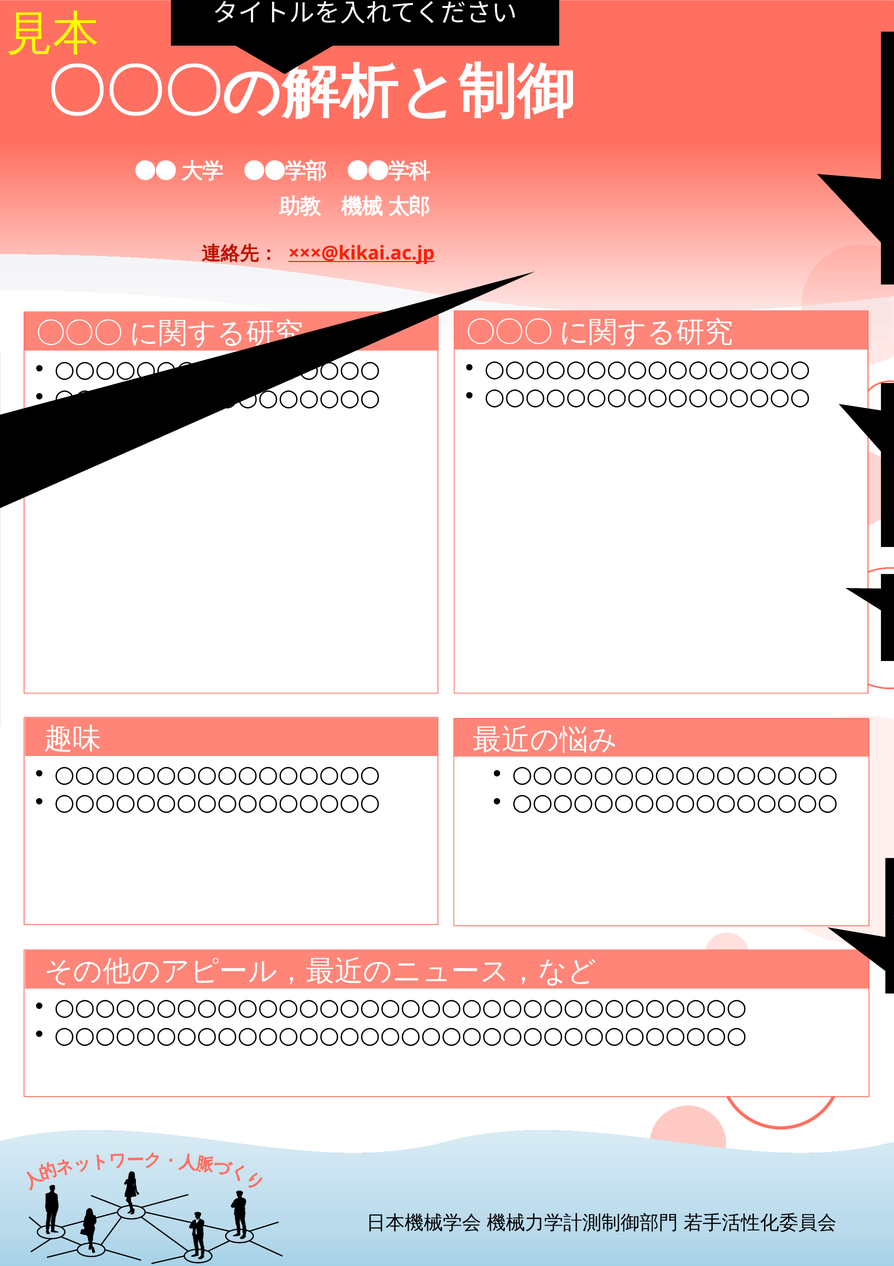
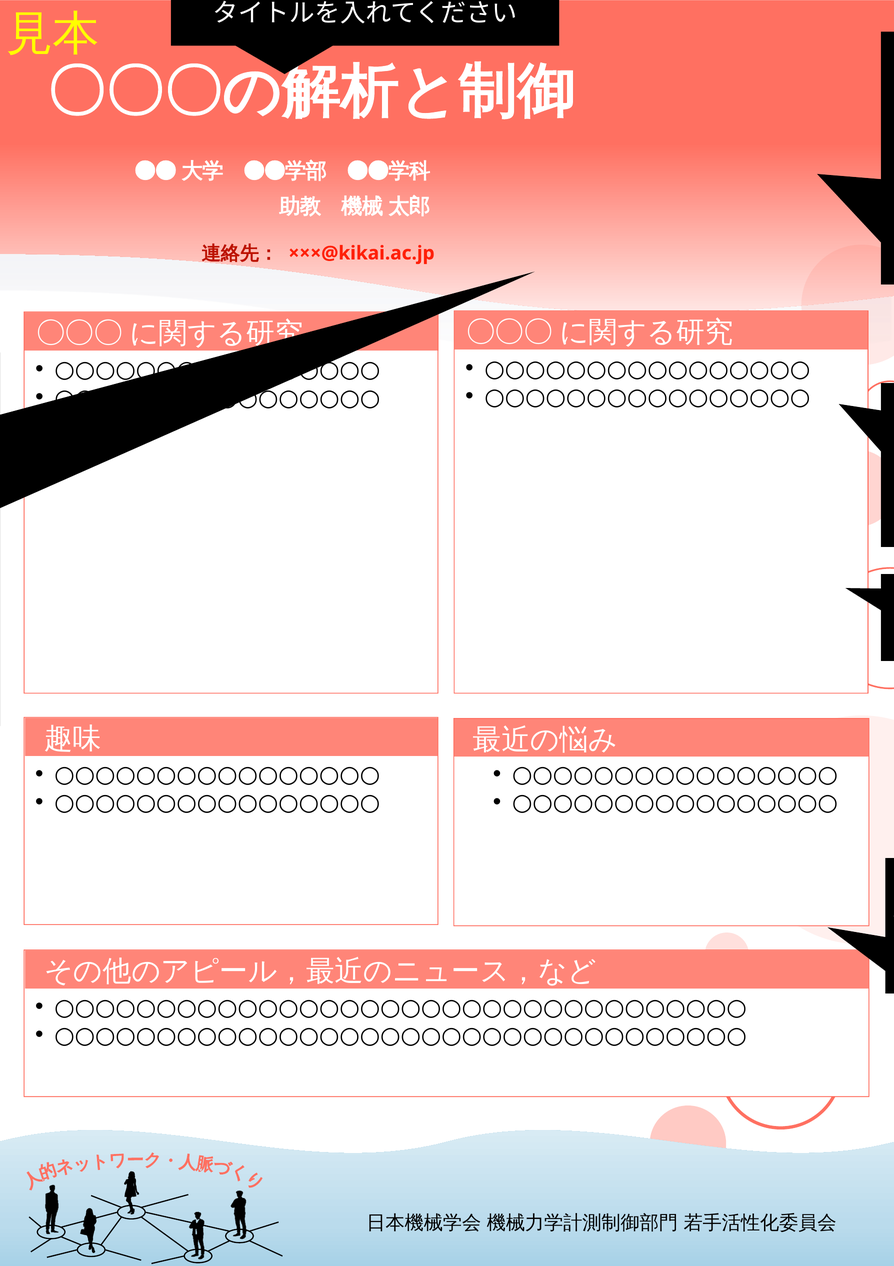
×××@kikai.ac.jp underline: present -> none (362, 253)
